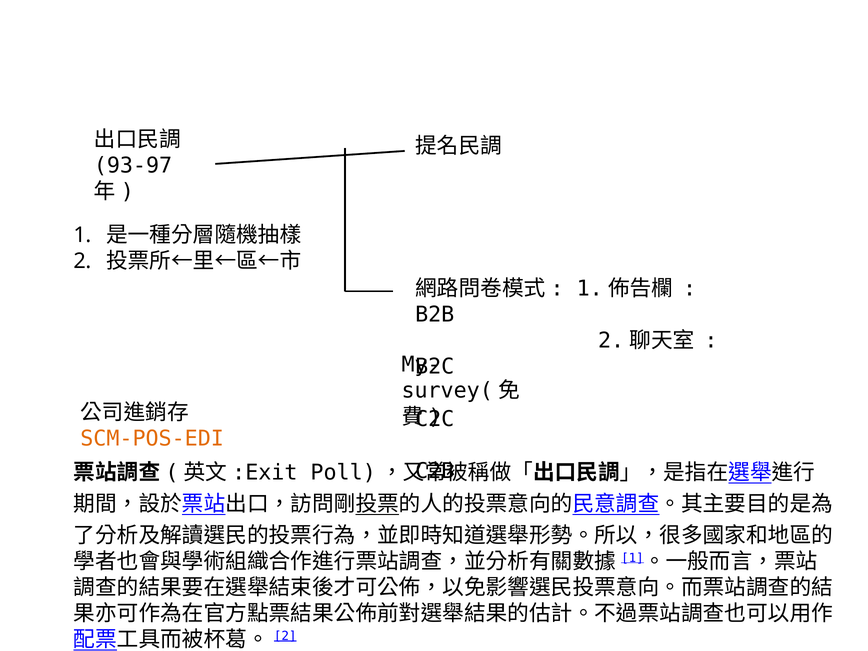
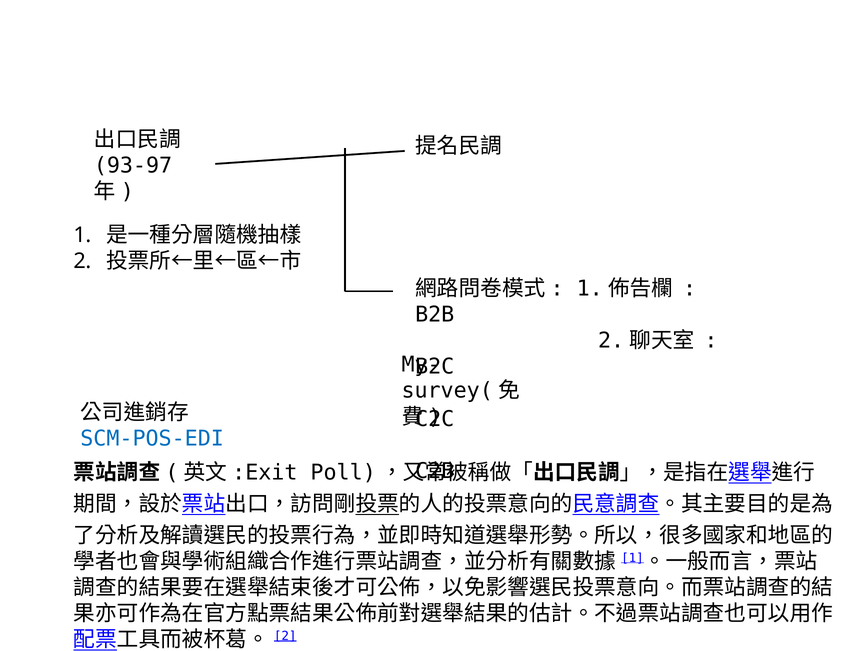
SCM-POS-EDI colour: orange -> blue (152, 439)
